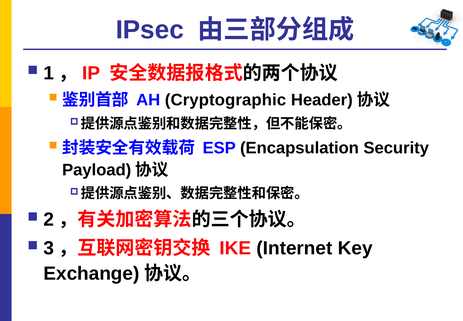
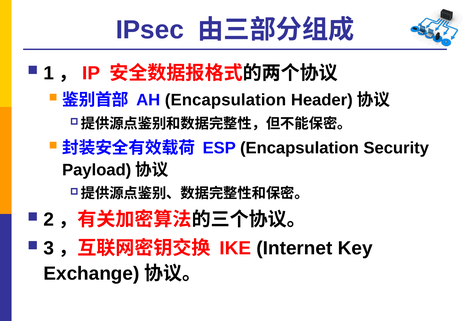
AH Cryptographic: Cryptographic -> Encapsulation (226, 100)
